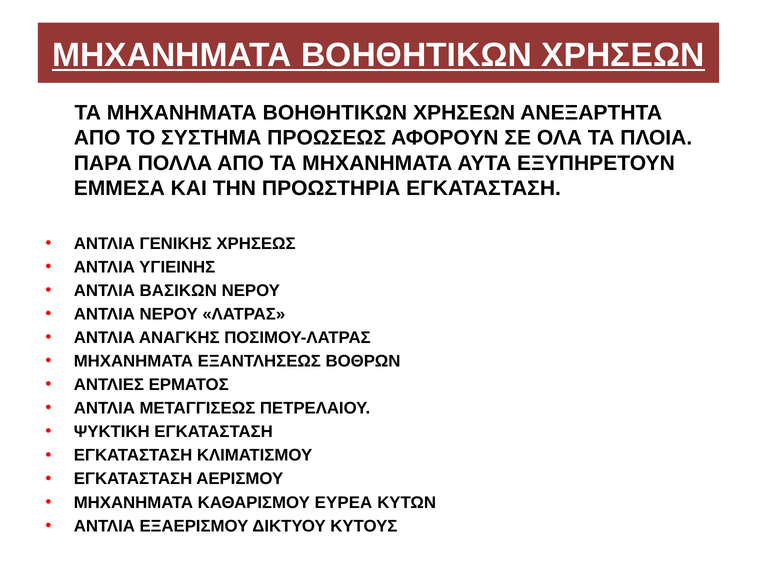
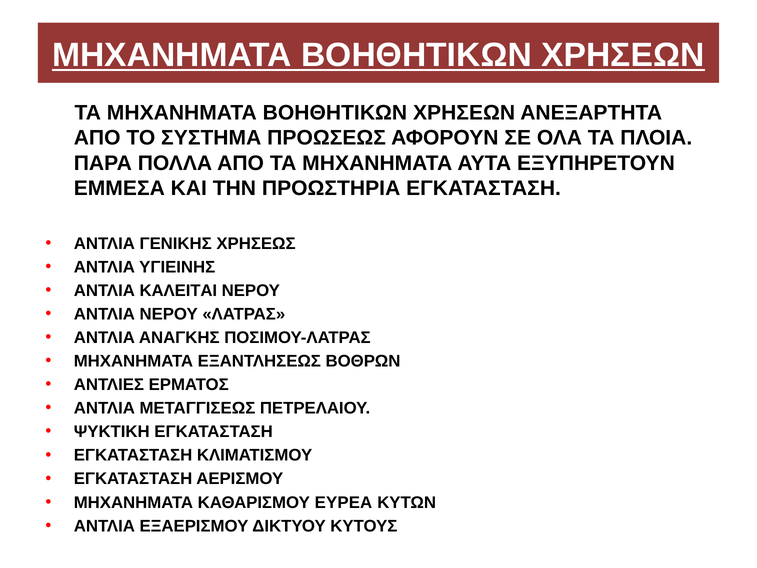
ΒΑΣΙΚΩΝ: ΒΑΣΙΚΩΝ -> ΚΑΛΕΙΤΑΙ (178, 291)
